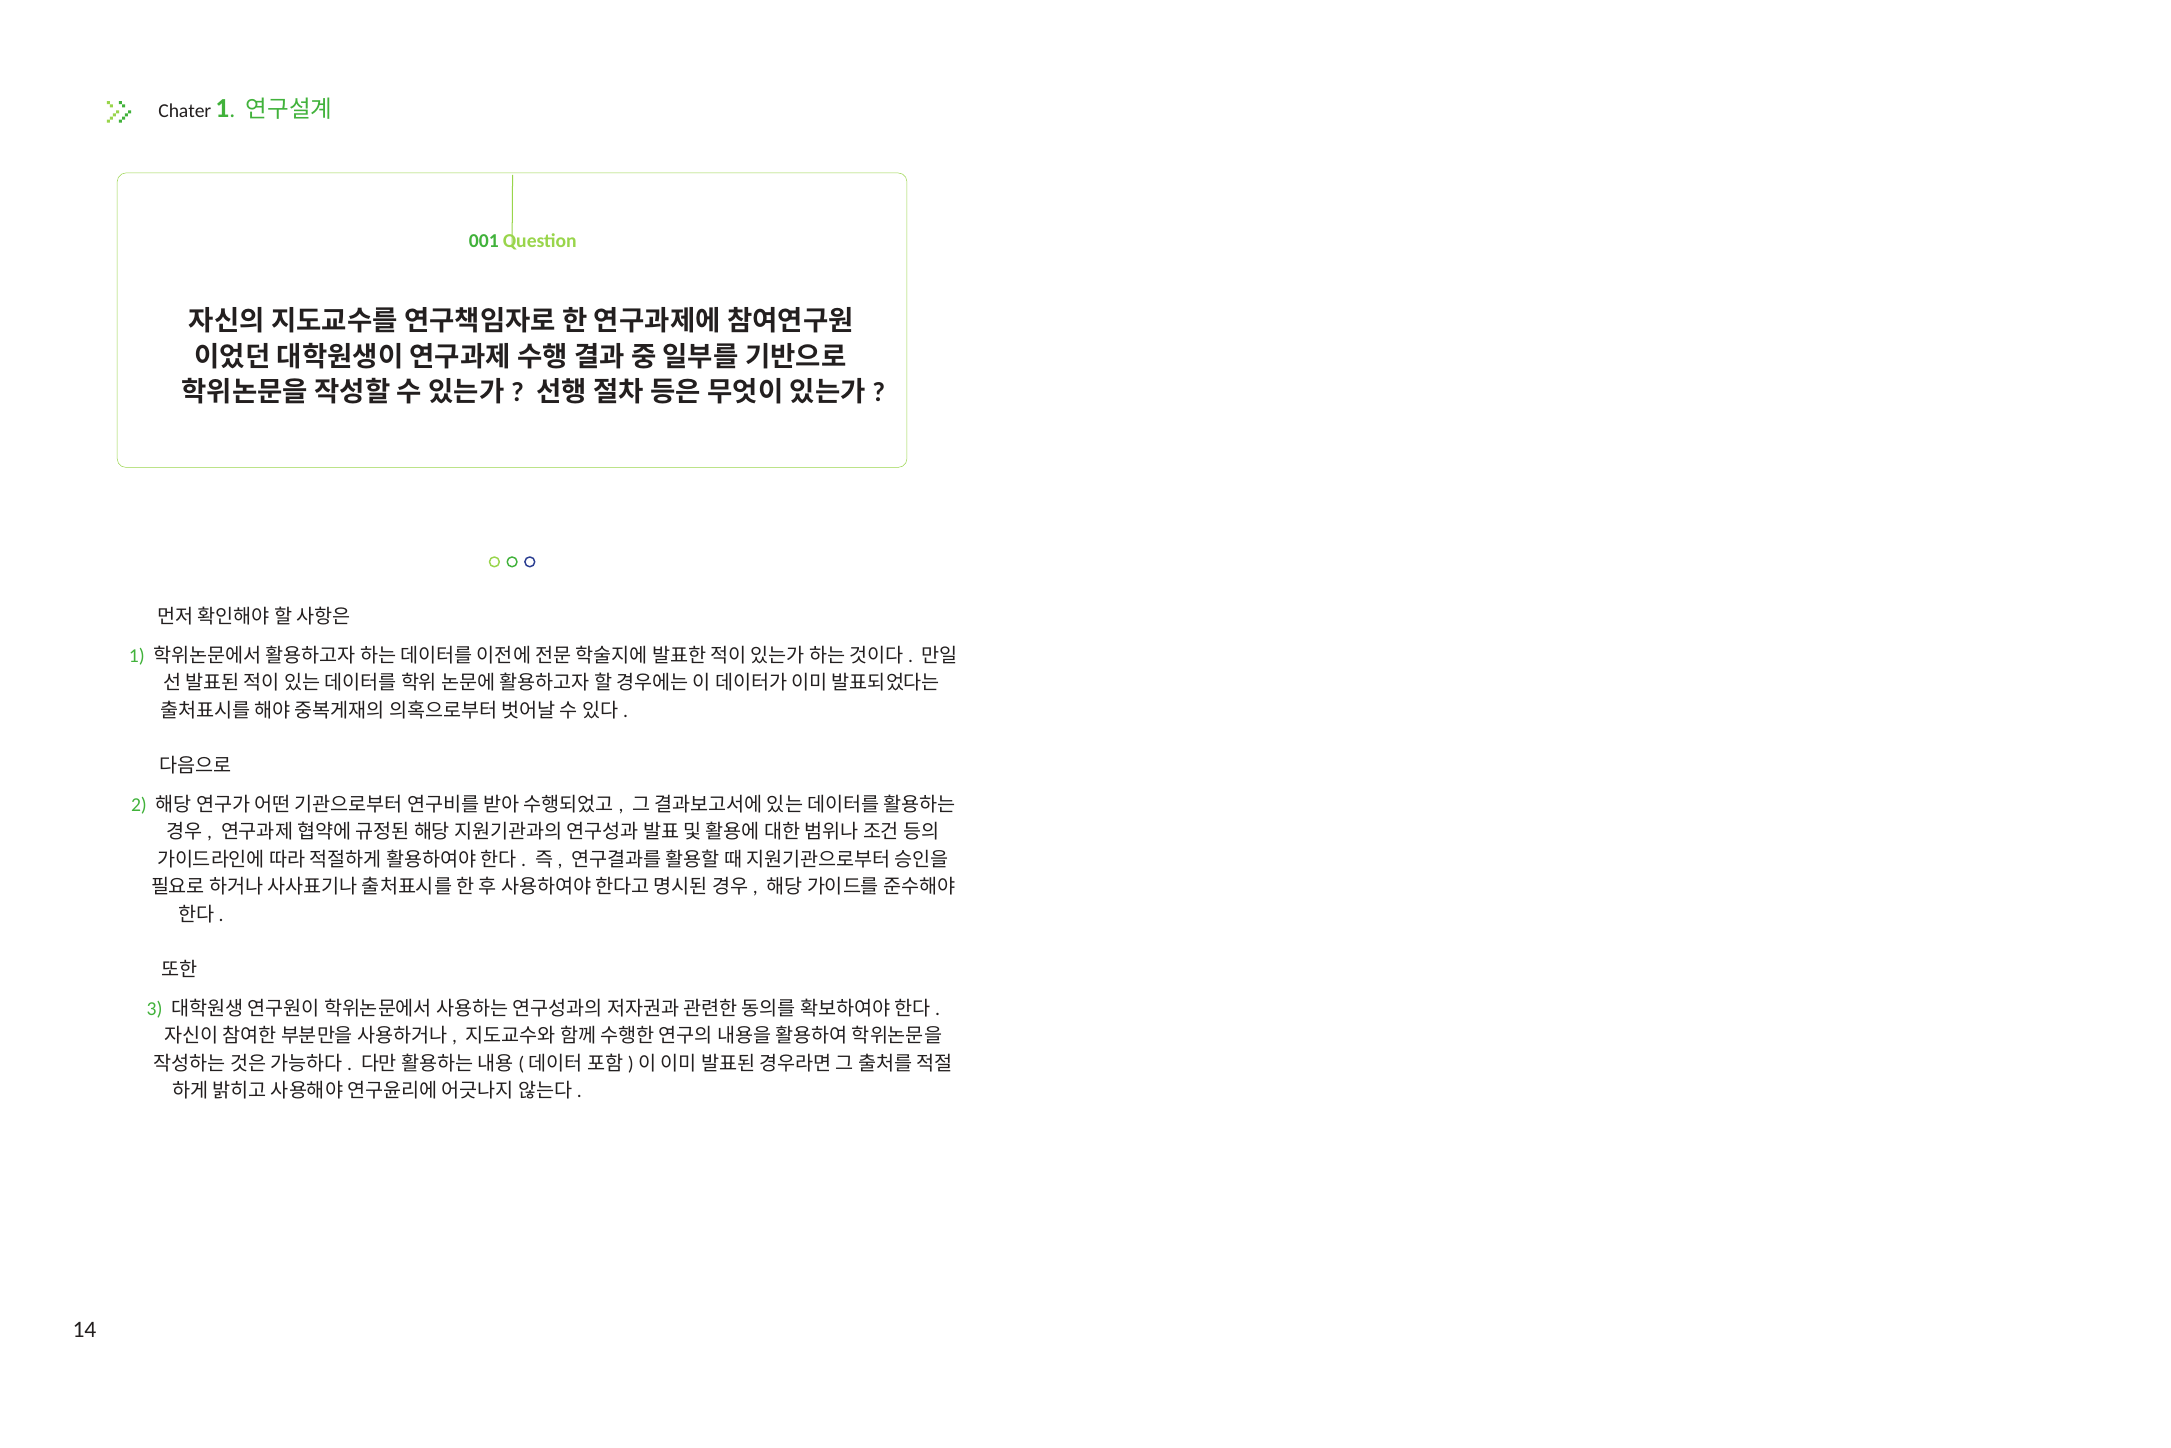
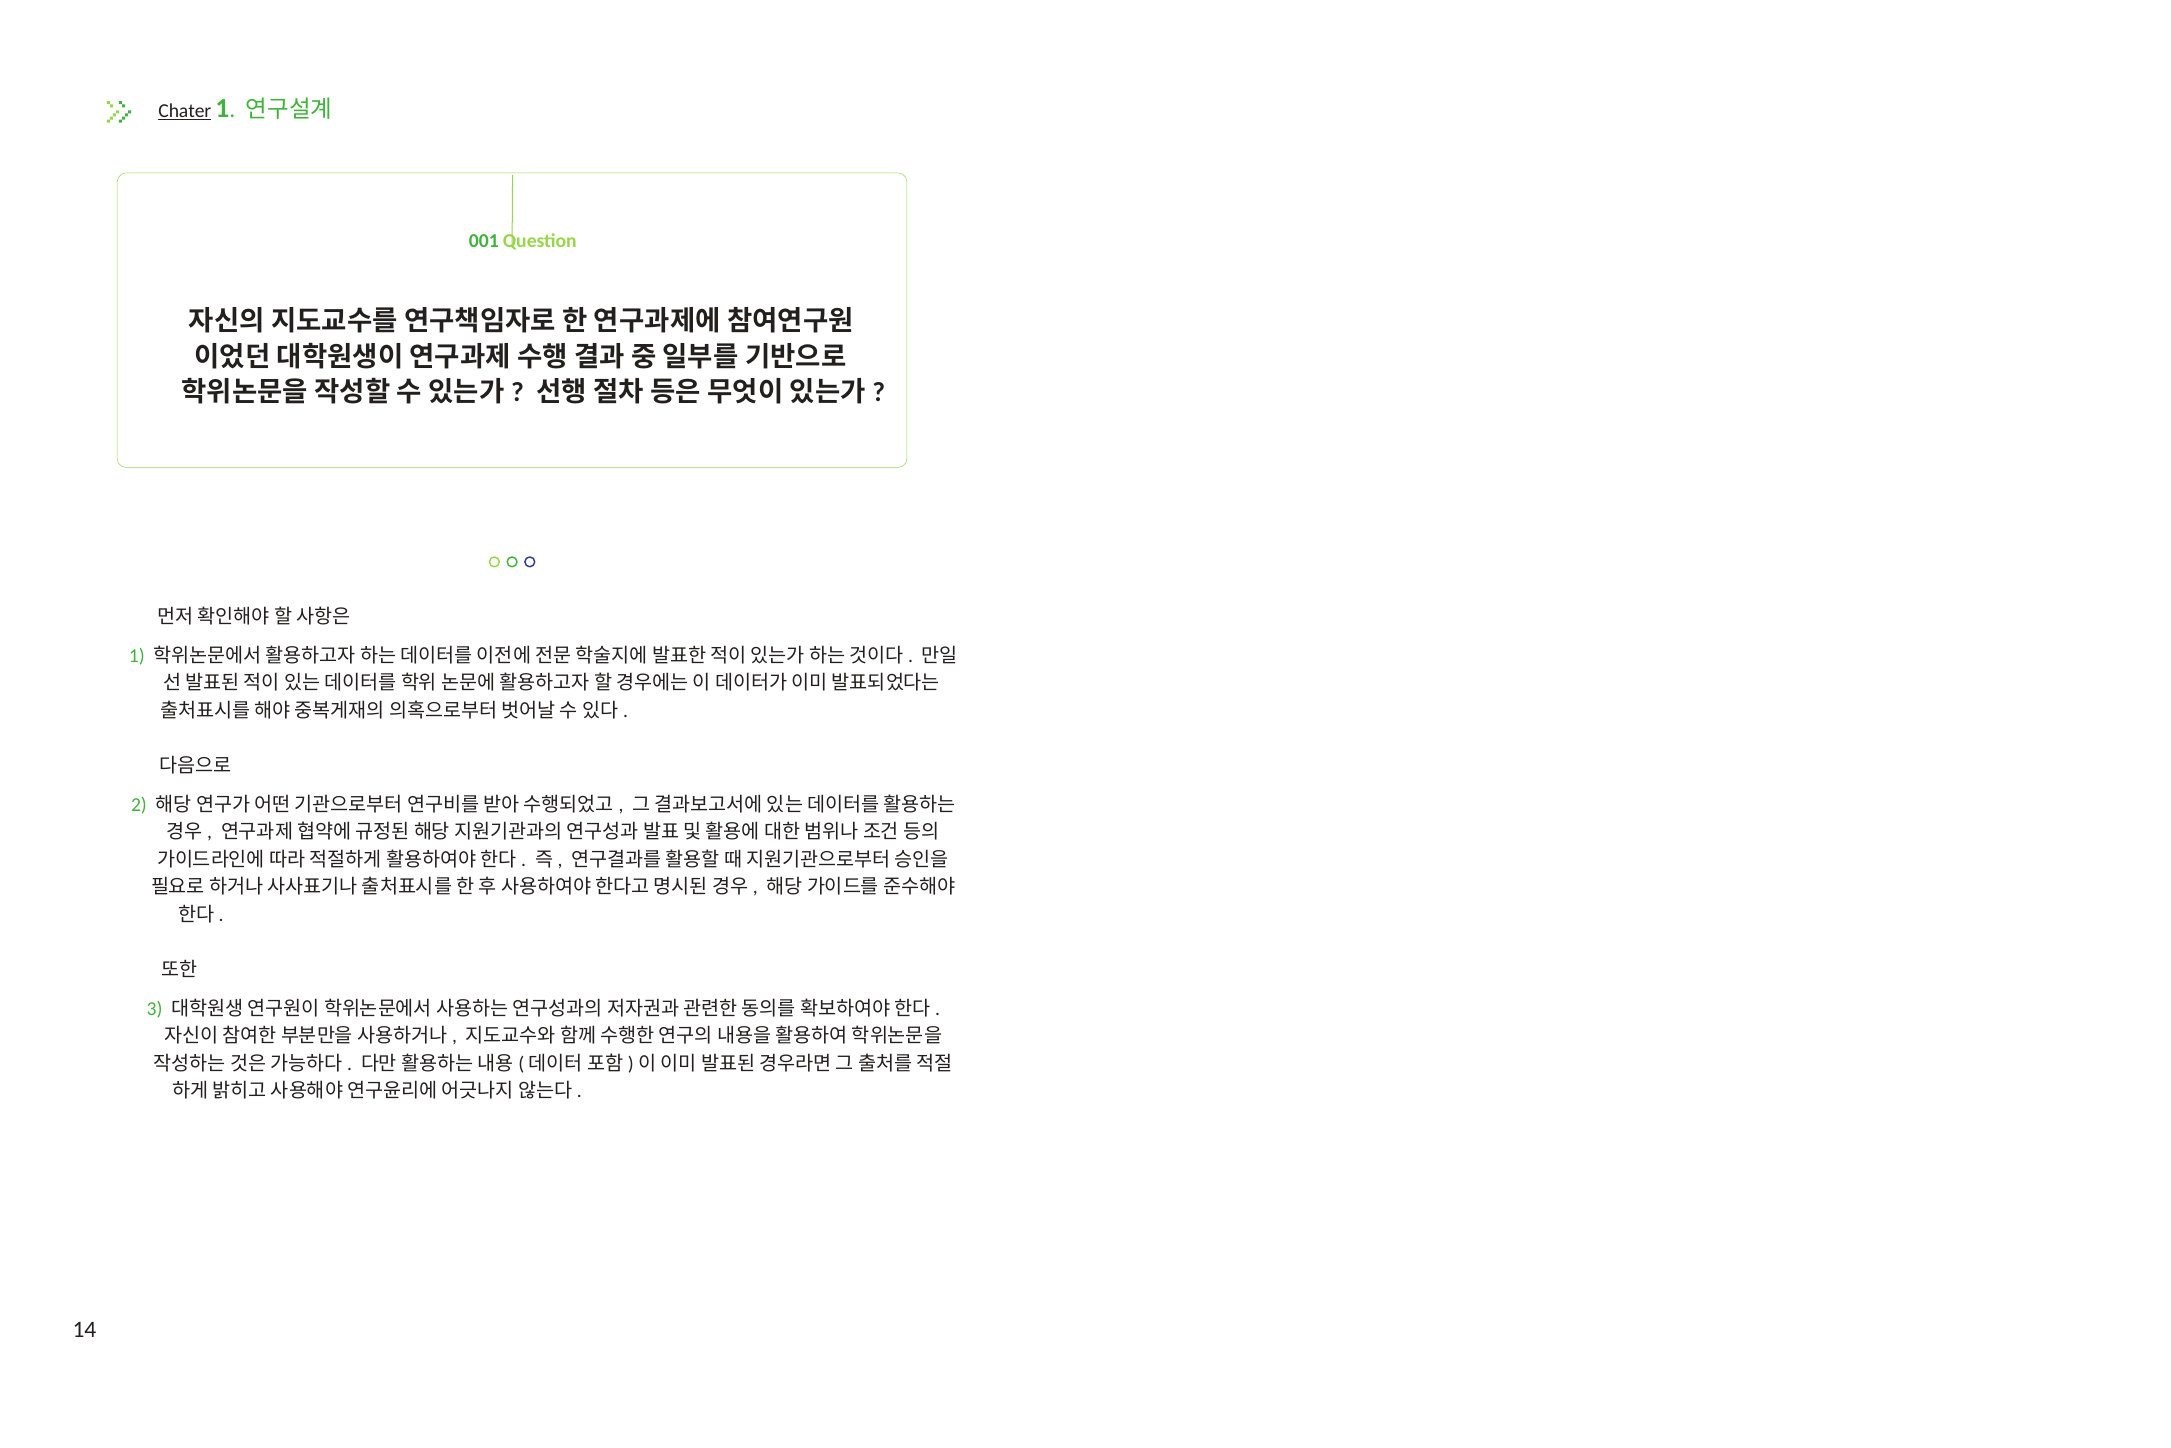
Chater underline: none -> present (185, 111)
